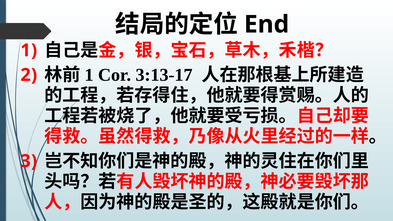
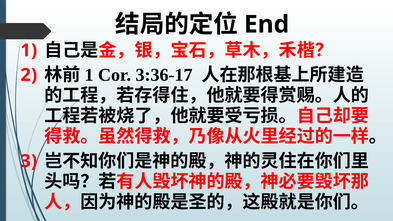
3:13-17: 3:13-17 -> 3:36-17 (164, 75)
